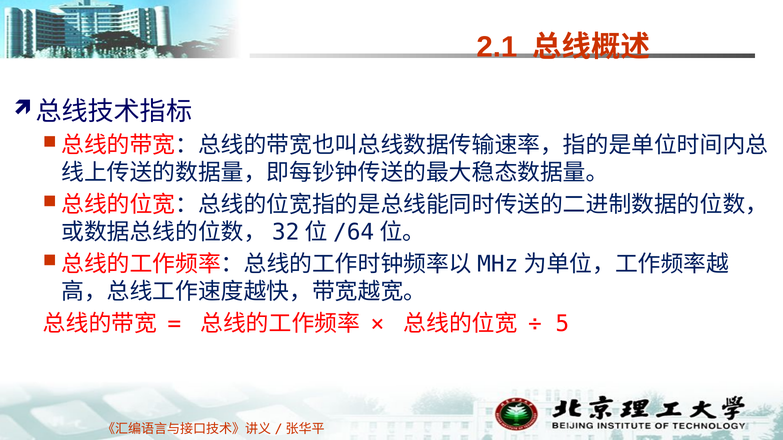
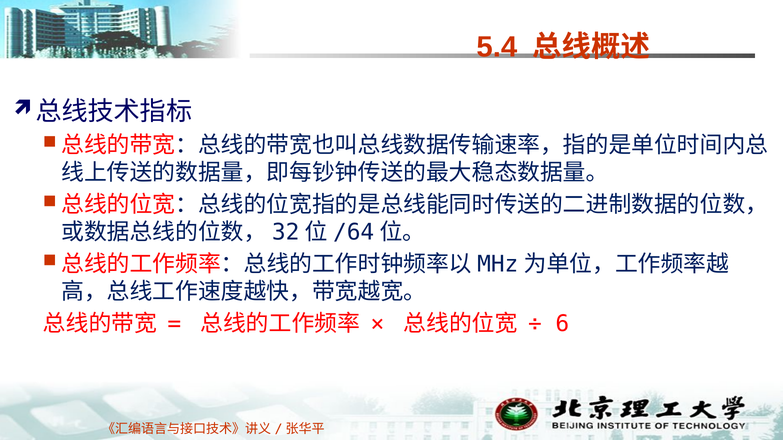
2.1: 2.1 -> 5.4 (497, 47)
5: 5 -> 6 (562, 324)
